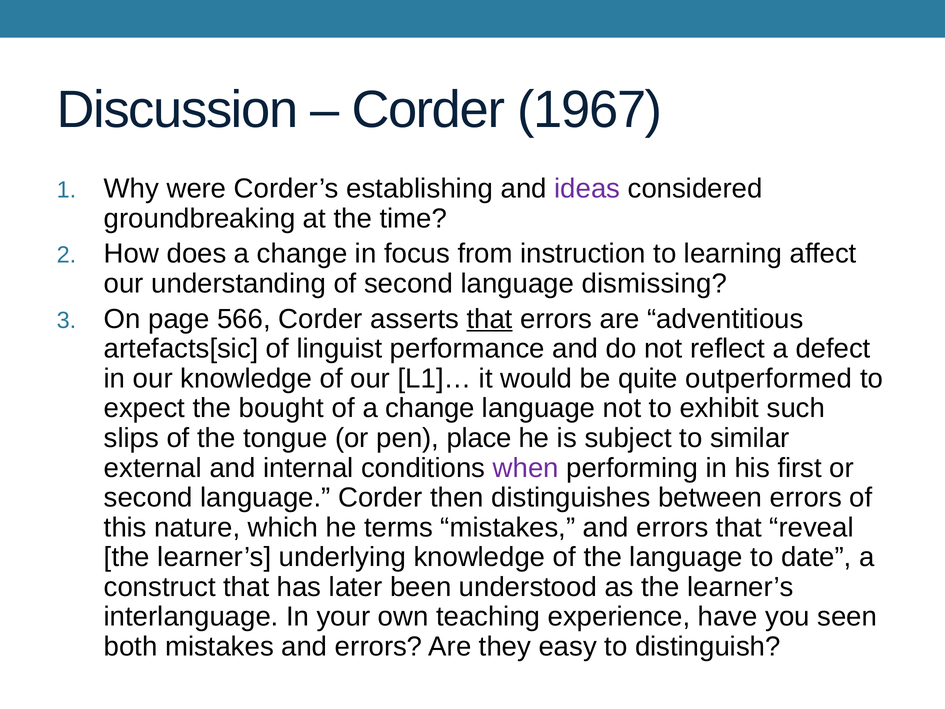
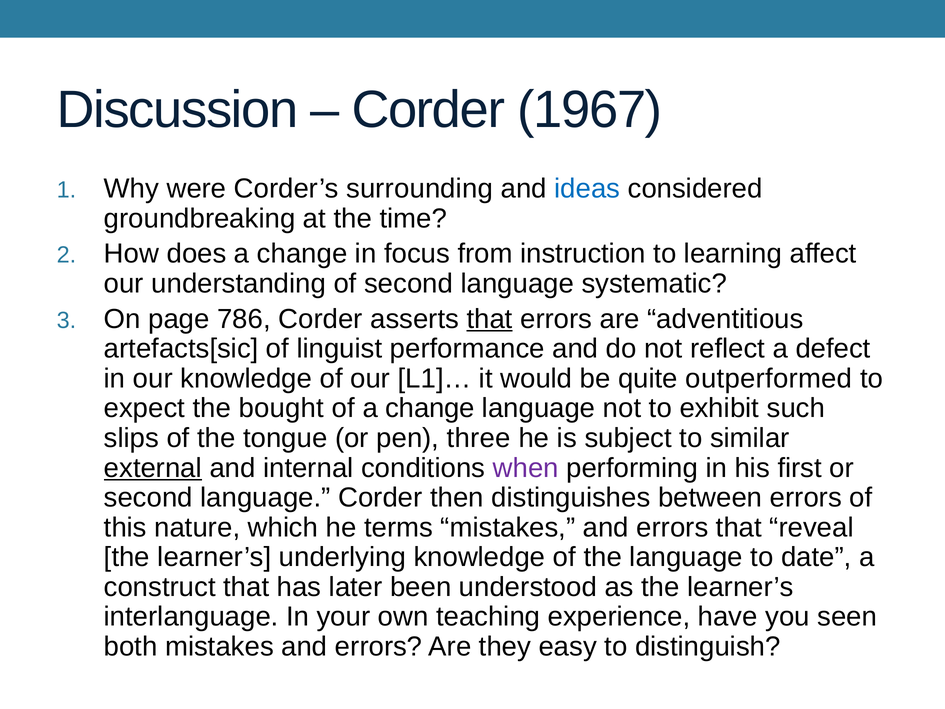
establishing: establishing -> surrounding (420, 189)
ideas colour: purple -> blue (587, 189)
dismissing: dismissing -> systematic (654, 284)
566: 566 -> 786 (244, 319)
place: place -> three (479, 438)
external underline: none -> present (153, 468)
